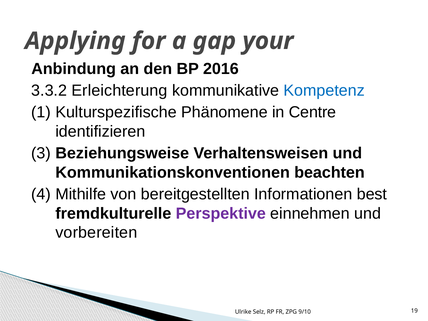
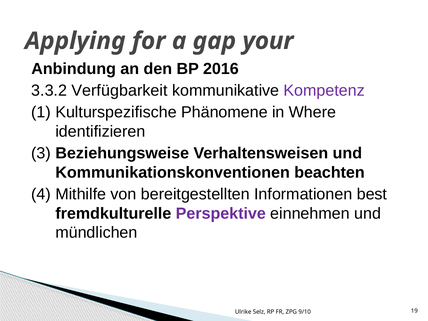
Erleichterung: Erleichterung -> Verfügbarkeit (120, 91)
Kompetenz colour: blue -> purple (324, 91)
Centre: Centre -> Where (312, 112)
vorbereiten: vorbereiten -> mündlichen (96, 233)
